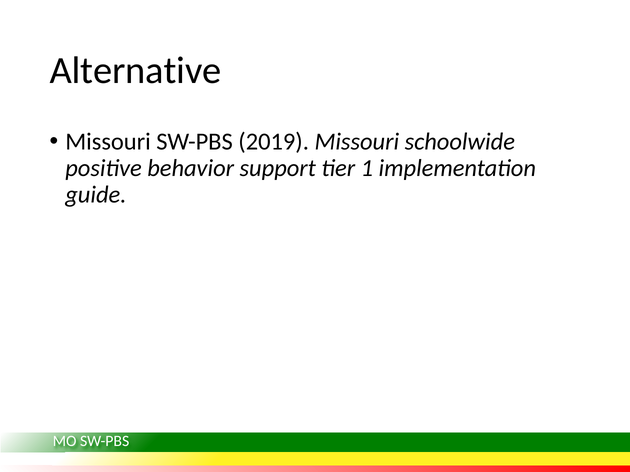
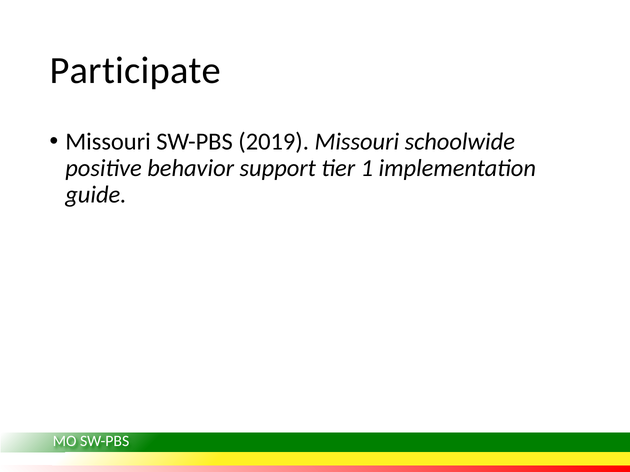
Alternative: Alternative -> Participate (135, 71)
